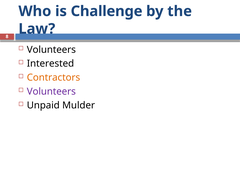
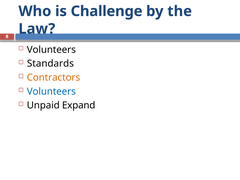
Interested: Interested -> Standards (50, 64)
Volunteers colour: purple -> blue (51, 91)
Mulder: Mulder -> Expand (79, 105)
